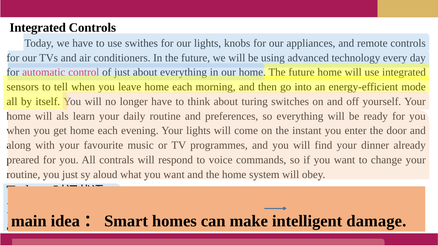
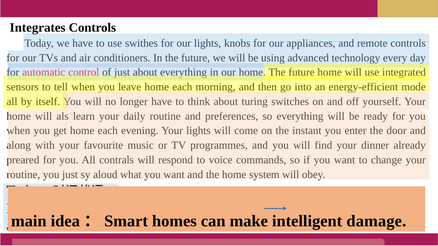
Integrated: Integrated -> Integrates (38, 28)
